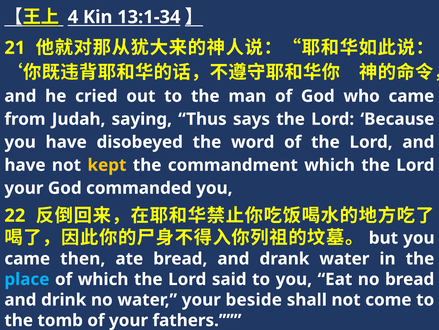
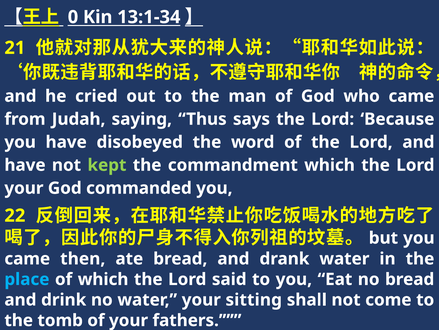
4: 4 -> 0 (73, 17)
kept colour: yellow -> light green (107, 165)
beside: beside -> sitting (254, 299)
